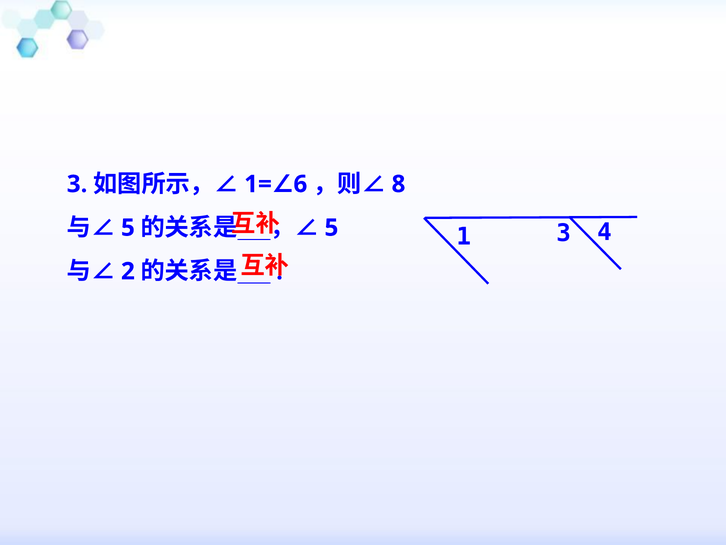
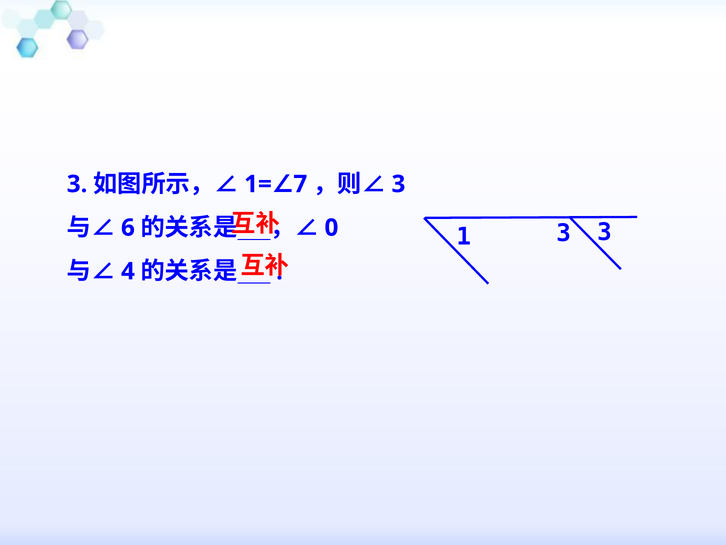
8: 8 -> 3 (398, 184)
6: 6 -> 7 (300, 184)
5: 5 -> 6 (128, 228)
5: 5 -> 0 (331, 228)
1 4: 4 -> 3 (604, 232)
2: 2 -> 4 (128, 271)
